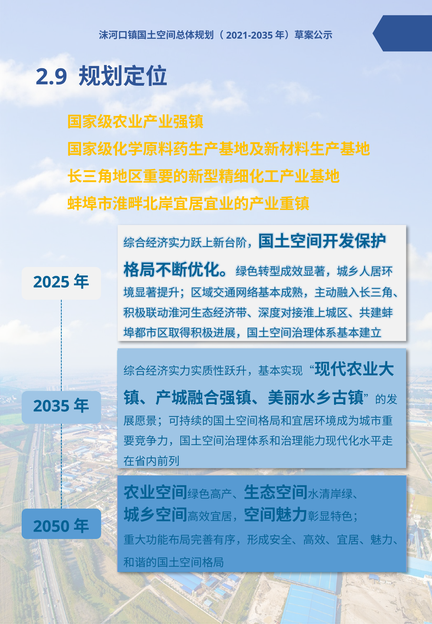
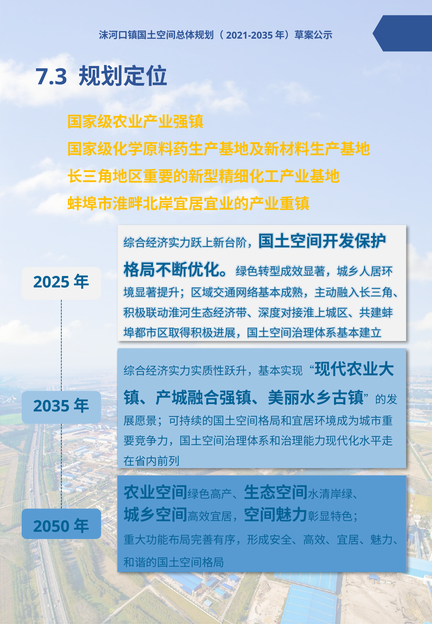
2.9: 2.9 -> 7.3 (51, 77)
